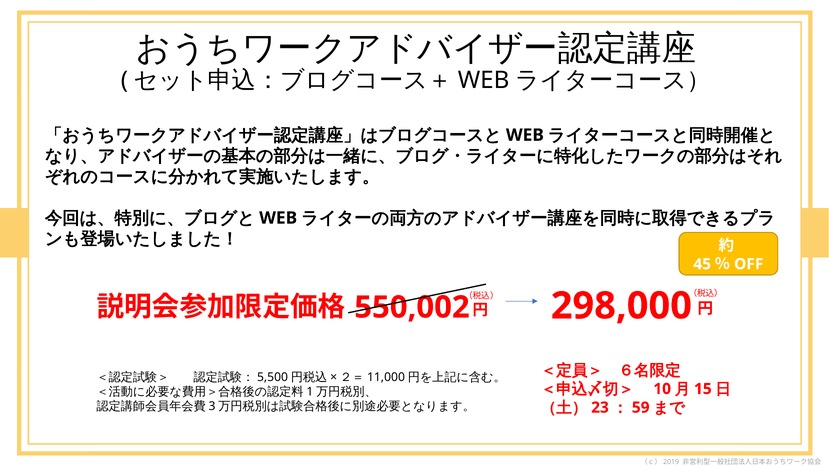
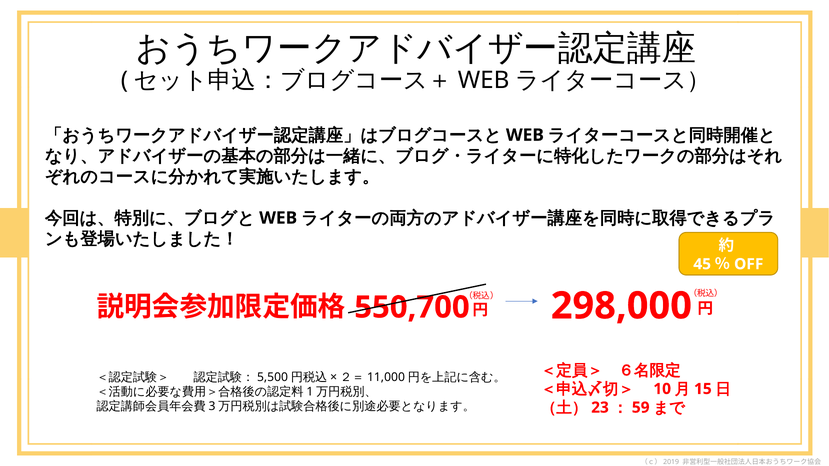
550,002: 550,002 -> 550,700 (412, 308)
